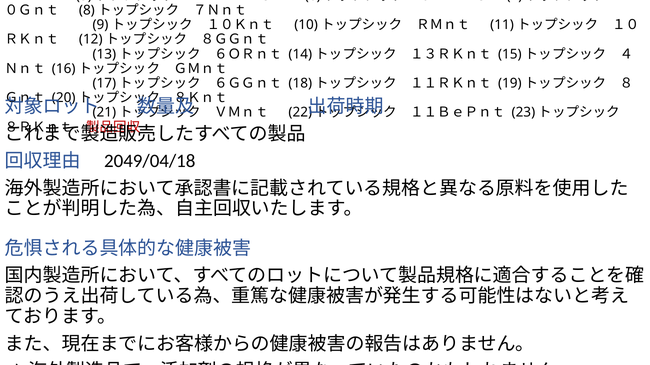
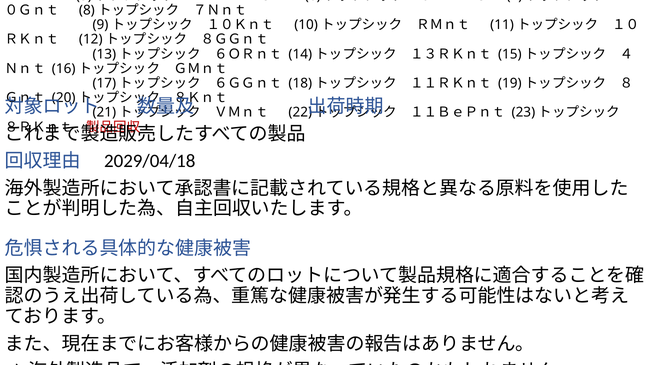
2049/04/18: 2049/04/18 -> 2029/04/18 (150, 161)
